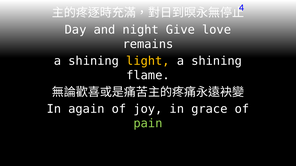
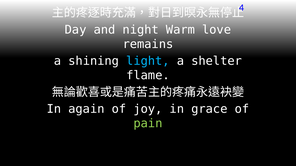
Give: Give -> Warm (180, 30)
light colour: yellow -> light blue (148, 61)
shining: shining -> shelter (217, 61)
